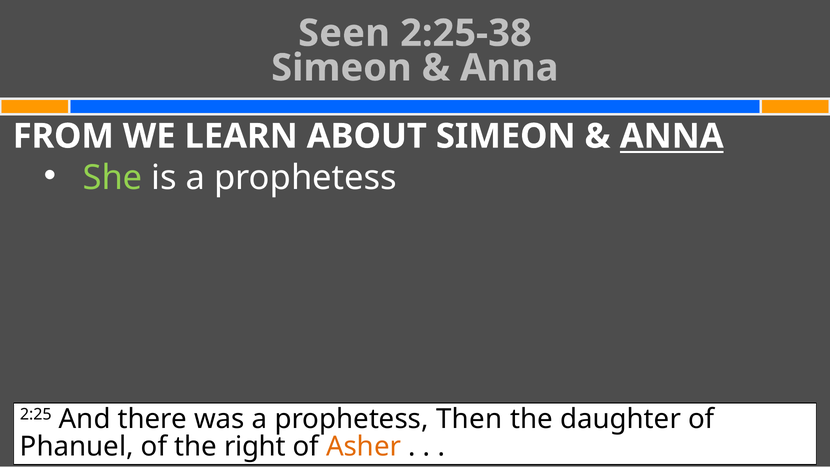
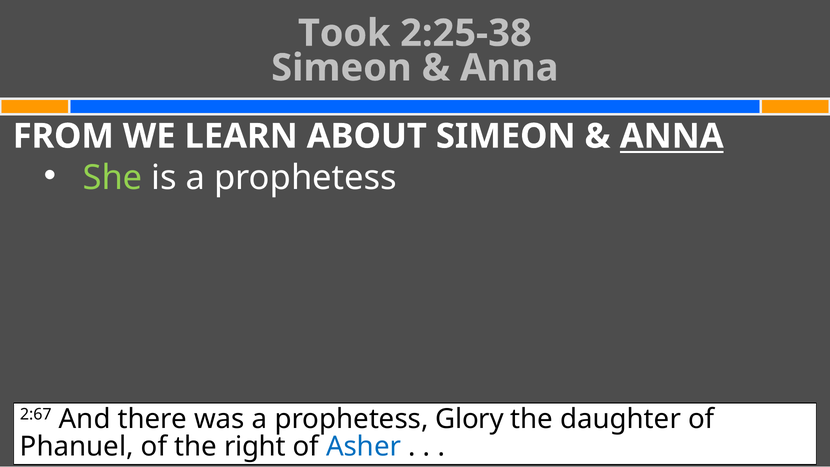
Seen: Seen -> Took (344, 33)
2:25: 2:25 -> 2:67 (36, 415)
Then: Then -> Glory (470, 419)
Asher colour: orange -> blue (364, 447)
